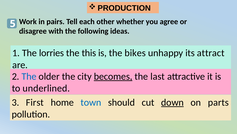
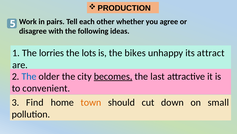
this: this -> lots (89, 53)
underlined: underlined -> convenient (46, 88)
First: First -> Find (35, 102)
town colour: blue -> orange (91, 102)
down underline: present -> none (172, 102)
parts: parts -> small (218, 102)
